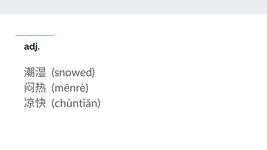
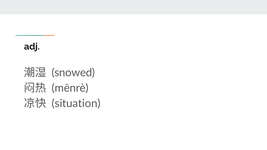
chūntiān: chūntiān -> situation (76, 104)
